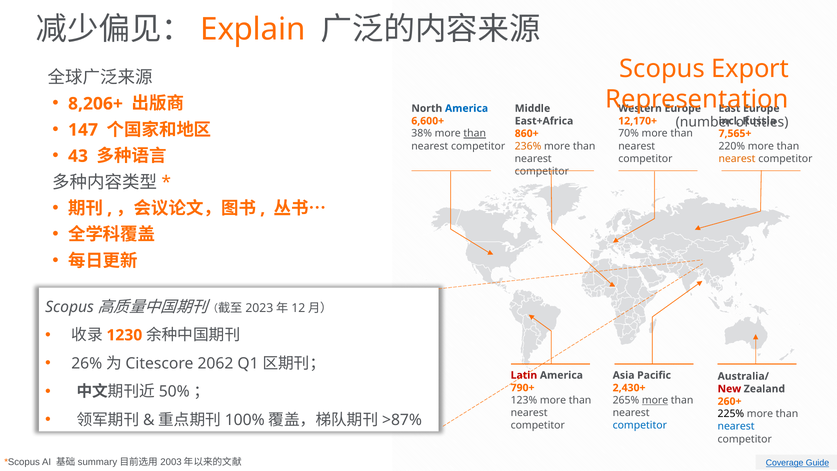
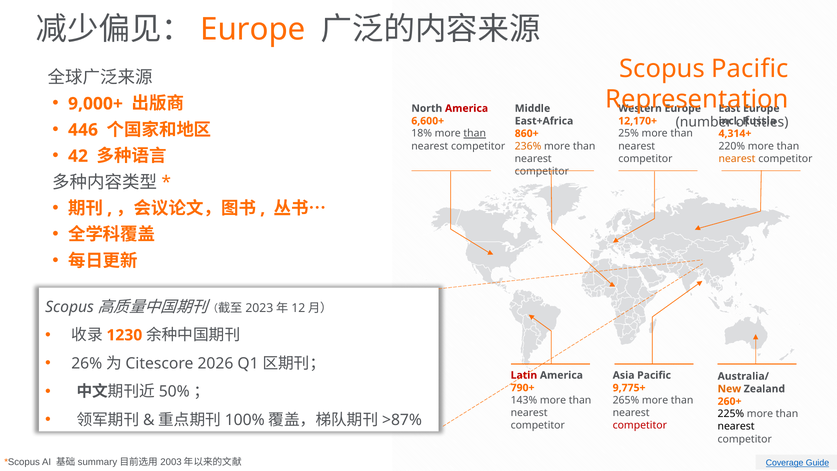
Explain: Explain -> Europe (253, 29)
Scopus Export: Export -> Pacific (750, 69)
8,206+: 8,206+ -> 9,000+ (95, 104)
America colour: blue -> red (467, 108)
147: 147 -> 446 (83, 130)
38%: 38% -> 18% (422, 133)
70%: 70% -> 25% (629, 133)
7,565+: 7,565+ -> 4,314+ (735, 133)
43: 43 -> 42 (78, 156)
2062: 2062 -> 2026 (215, 363)
2,430+: 2,430+ -> 9,775+ (629, 388)
New colour: red -> orange (729, 389)
123%: 123% -> 143% (524, 400)
more underline: present -> none (655, 400)
competitor colour: blue -> red (640, 425)
nearest colour: blue -> black (736, 426)
